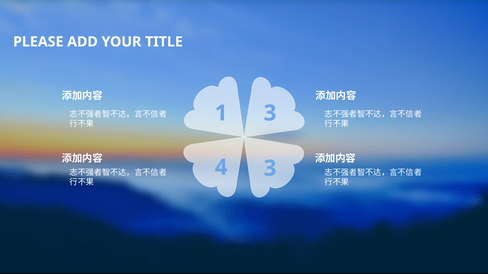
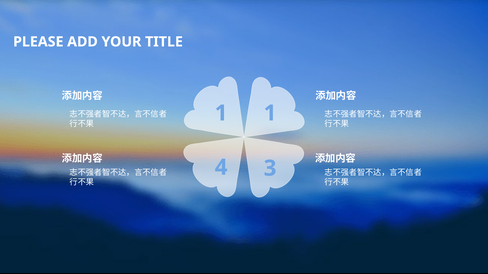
1 3: 3 -> 1 (270, 113)
